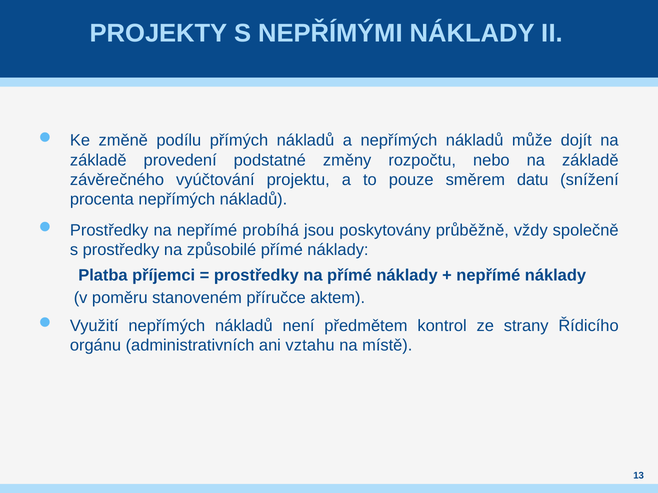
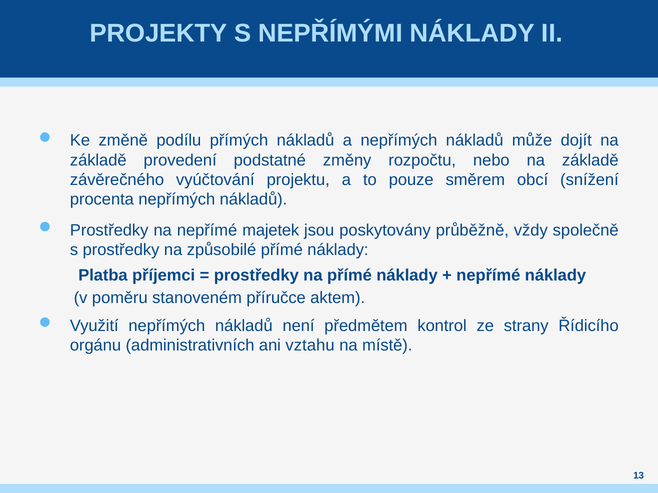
datu: datu -> obcí (533, 180)
probíhá: probíhá -> majetek (271, 230)
